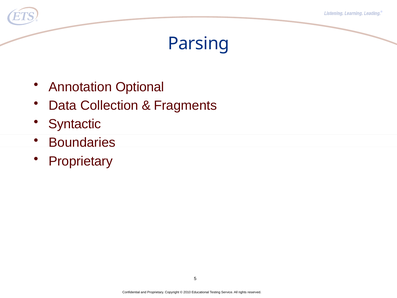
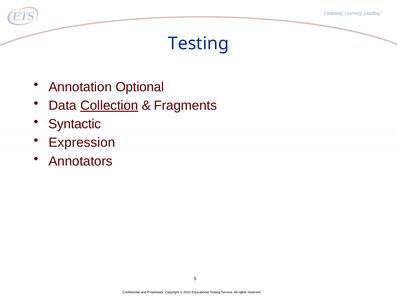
Parsing: Parsing -> Testing (198, 44)
Collection underline: none -> present (109, 105)
Boundaries: Boundaries -> Expression (82, 143)
Proprietary: Proprietary -> Annotators (81, 161)
